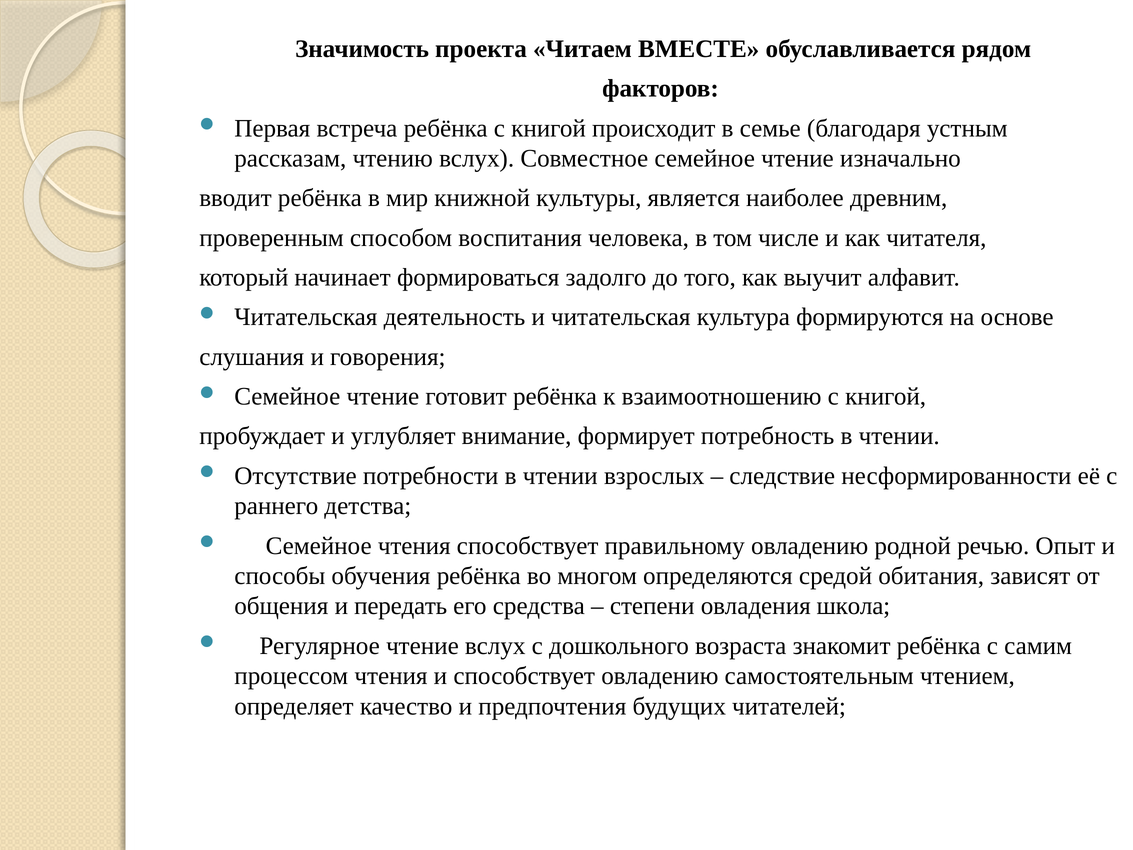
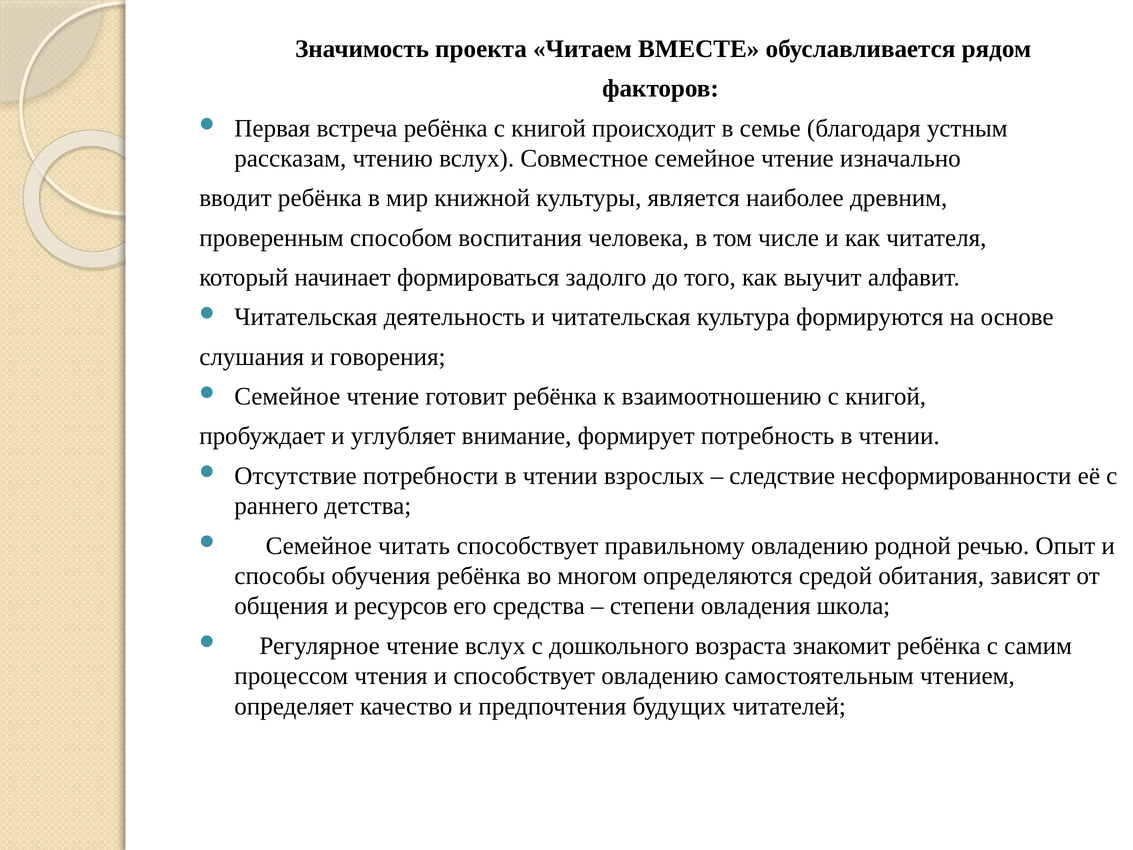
Семейное чтения: чтения -> читать (414, 546)
передать: передать -> ресурсов (401, 606)
